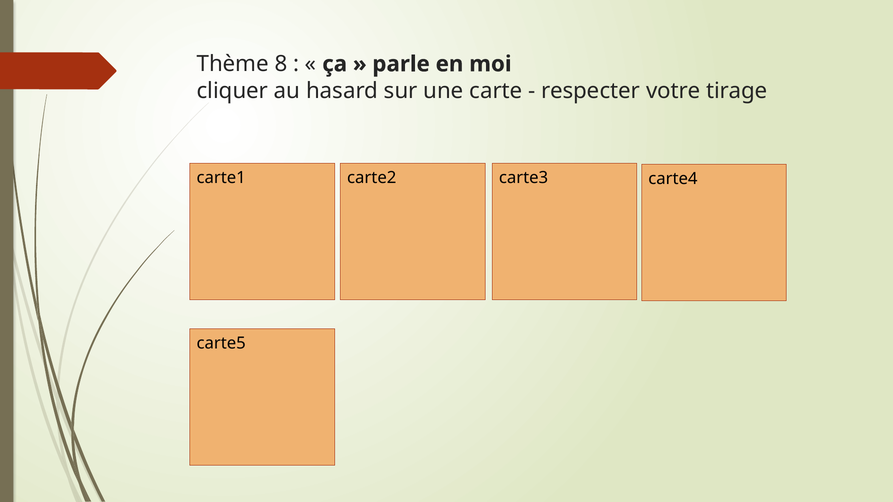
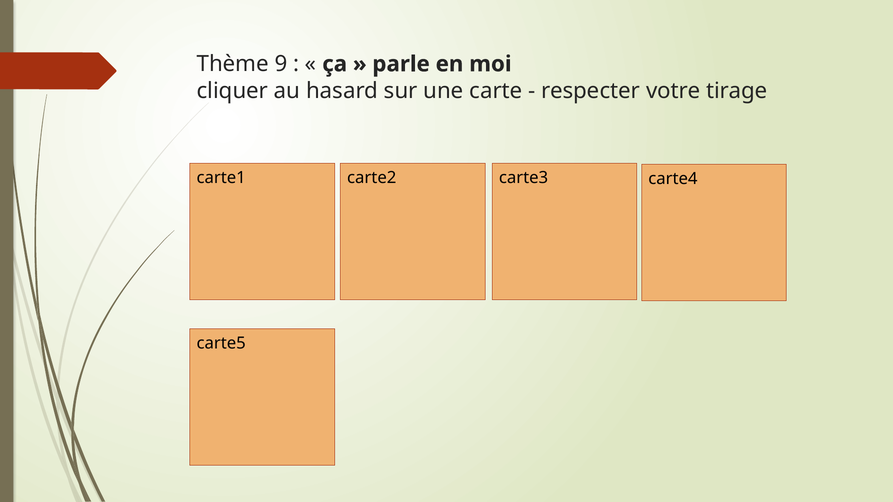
8: 8 -> 9 (281, 64)
